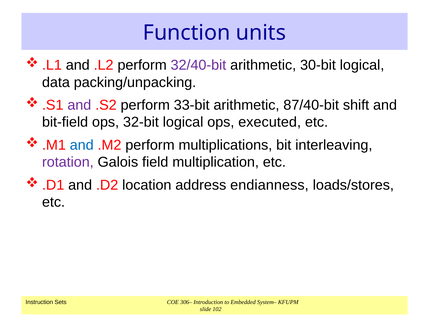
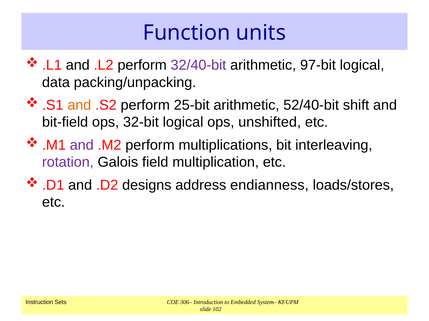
30-bit: 30-bit -> 97-bit (318, 65)
and colour: purple -> orange (79, 105)
33-bit: 33-bit -> 25-bit (192, 105)
87/40-bit: 87/40-bit -> 52/40-bit (311, 105)
executed: executed -> unshifted (270, 123)
and colour: blue -> purple (82, 145)
location: location -> designs (147, 185)
